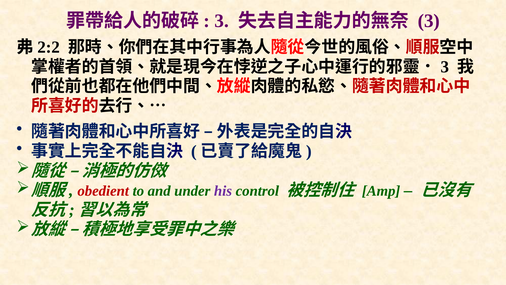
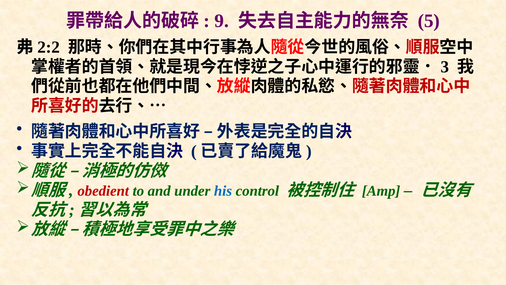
3: 3 -> 9 (222, 21)
3: 3 -> 5 (429, 21)
his colour: purple -> blue (223, 191)
